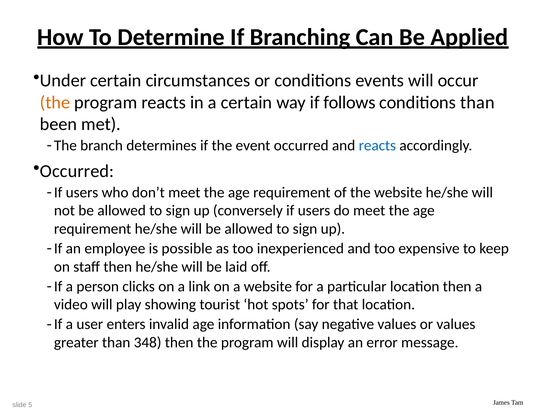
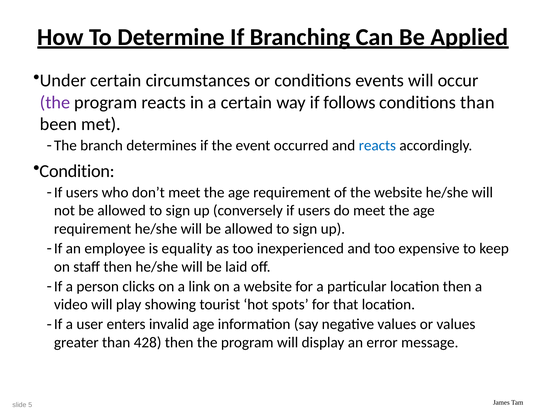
the colour: orange -> purple (55, 102)
Occurred: Occurred -> Condition (77, 171)
possible: possible -> equality (187, 249)
348: 348 -> 428 (148, 343)
